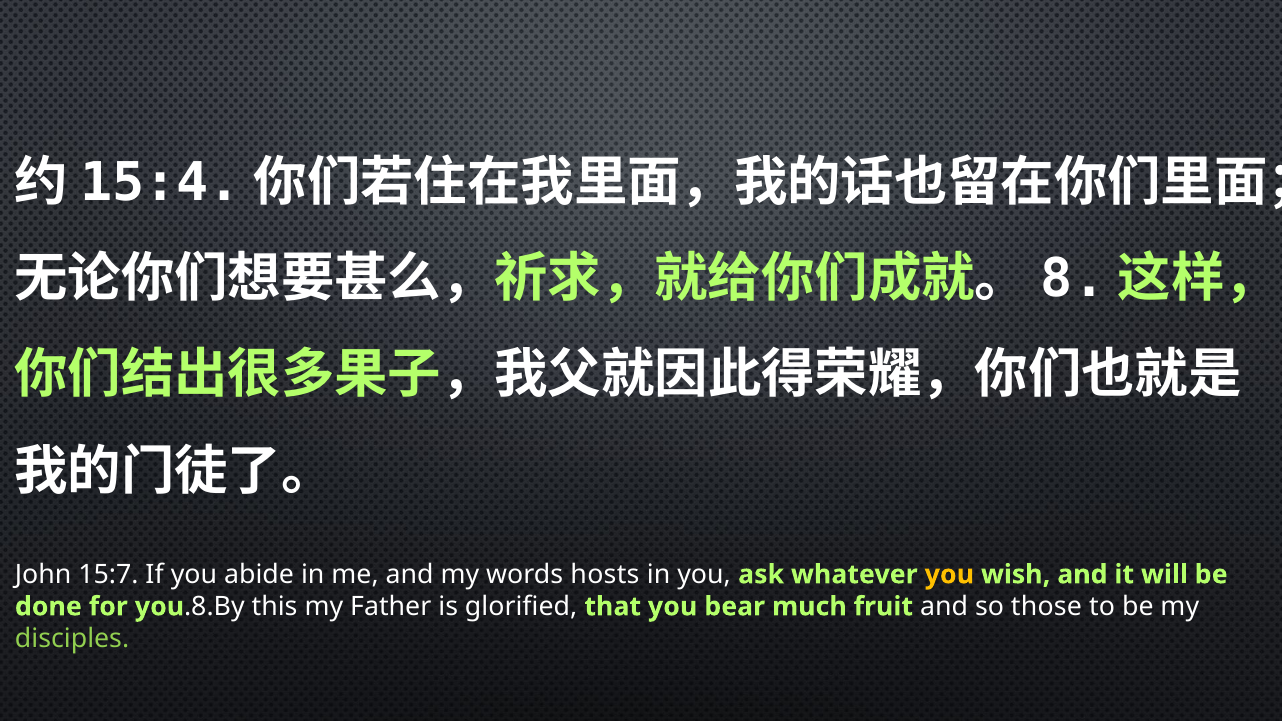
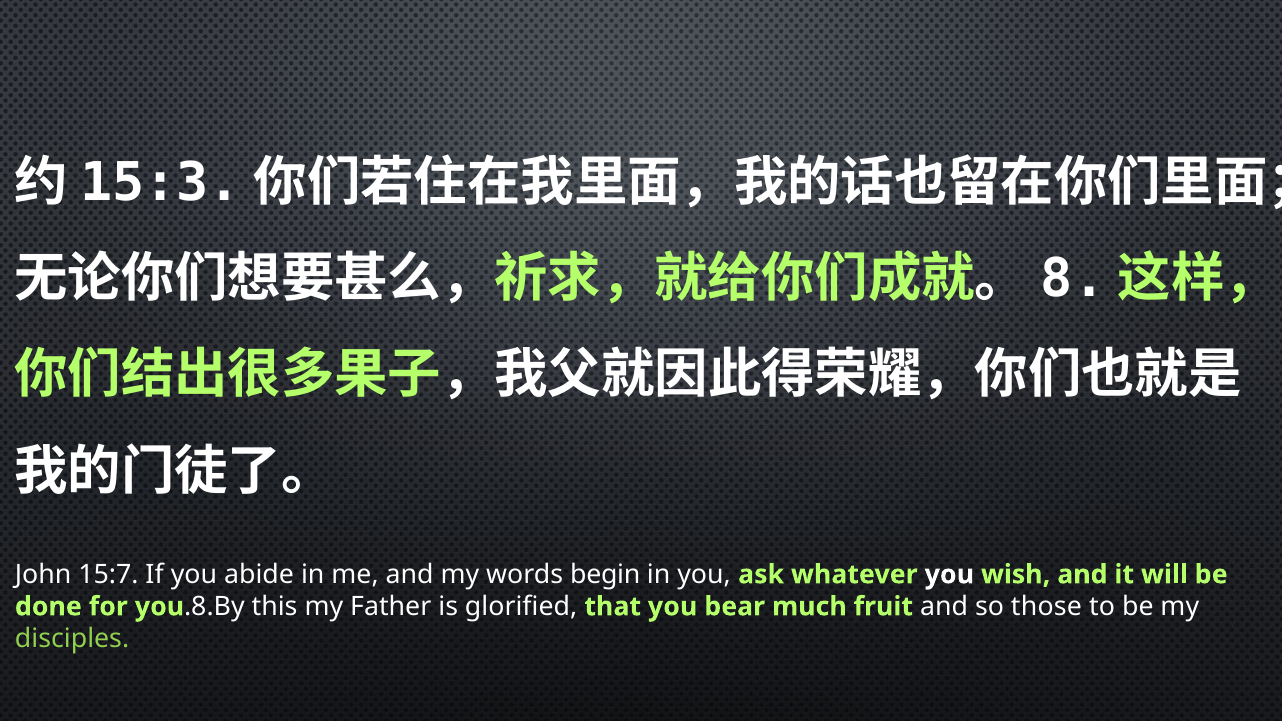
15:4: 15:4 -> 15:3 (161, 183)
hosts: hosts -> begin (605, 575)
you colour: yellow -> white (949, 575)
